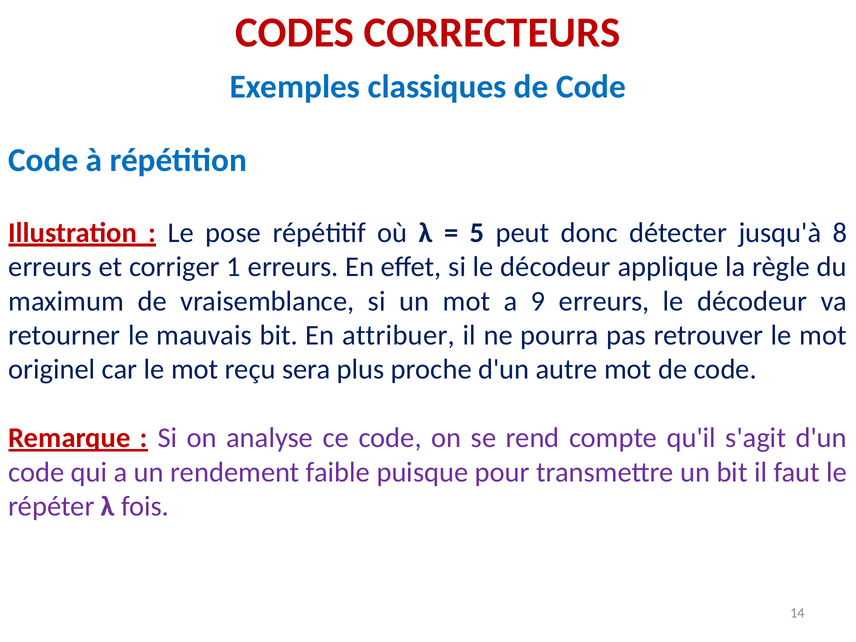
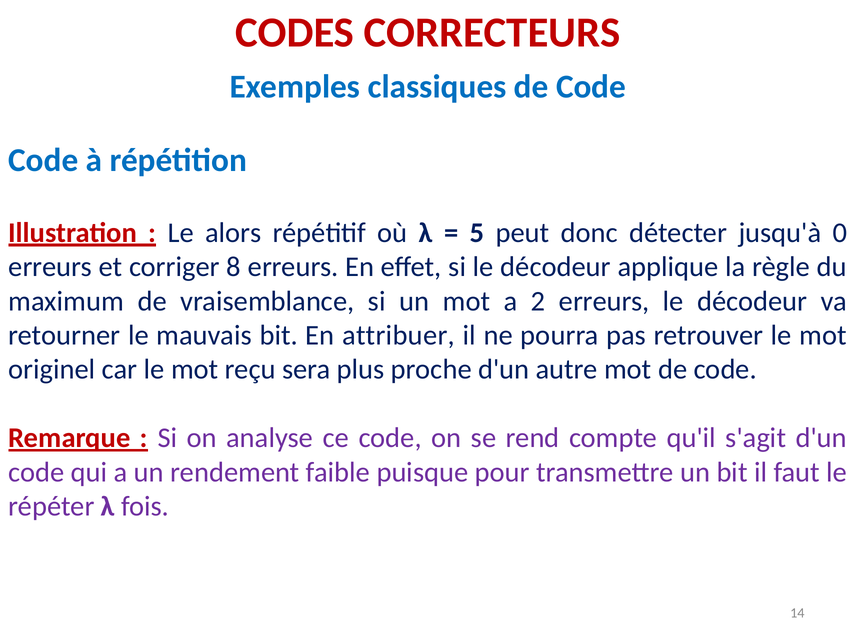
pose: pose -> alors (233, 233)
8: 8 -> 0 (840, 233)
1: 1 -> 8 (234, 267)
9: 9 -> 2 (538, 301)
